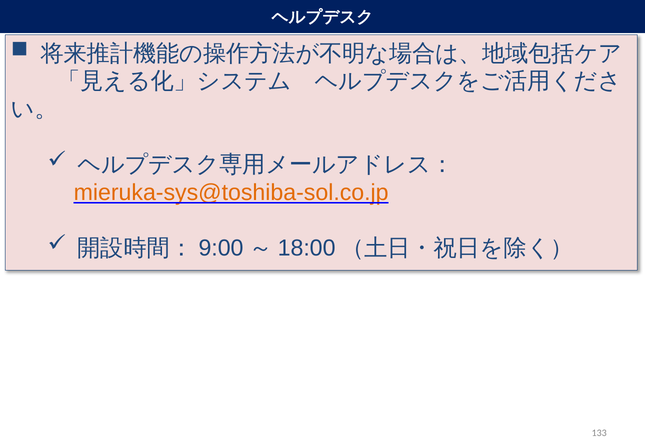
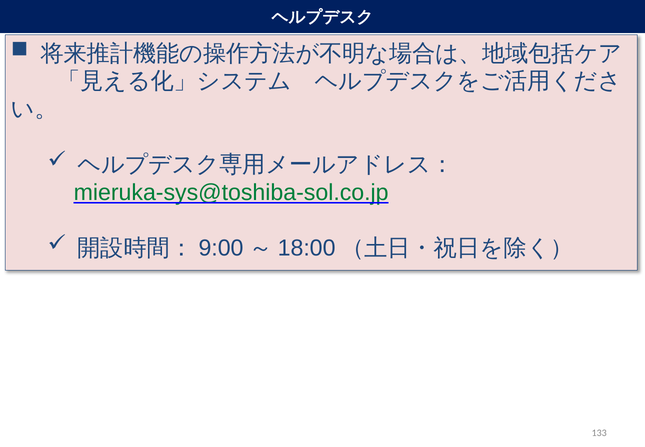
mieruka-sys@toshiba-sol.co.jp colour: orange -> green (231, 192)
